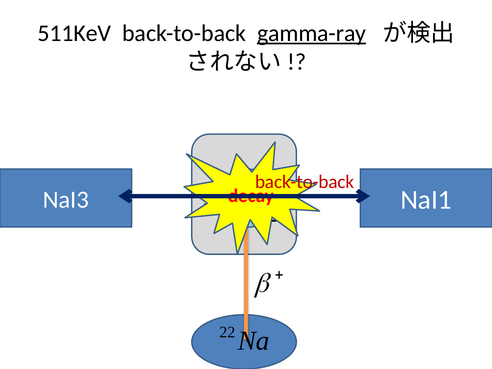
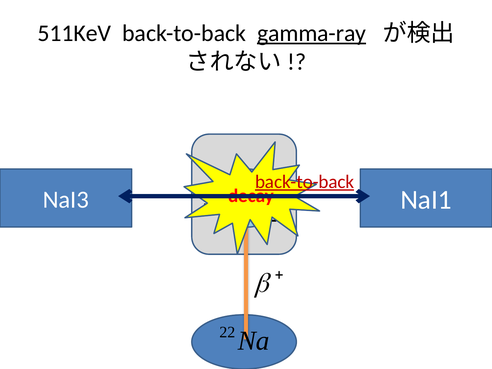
back-to-back underline: none -> present (305, 182)
